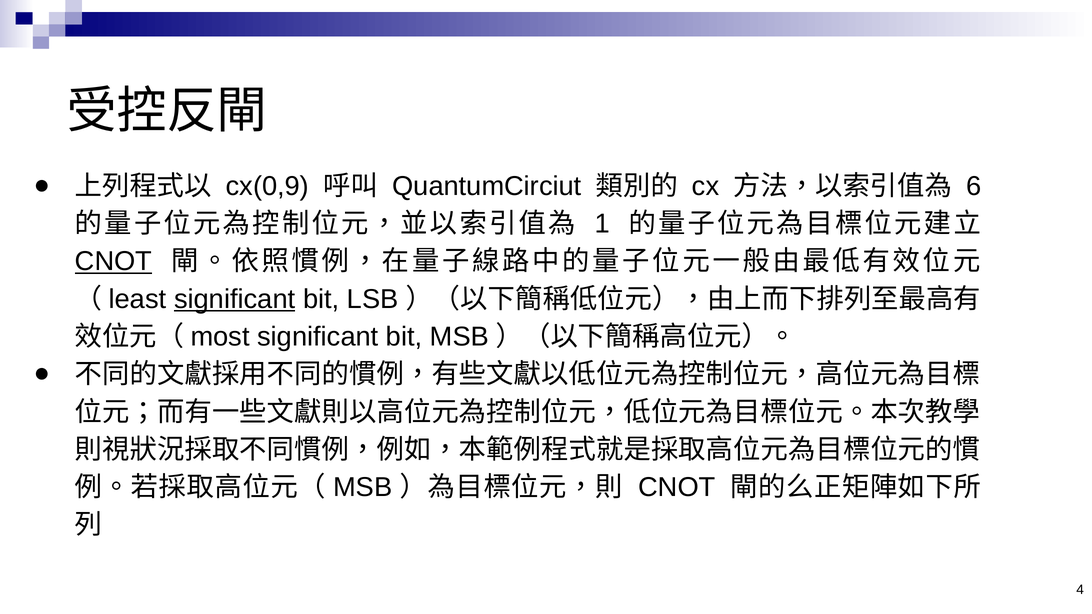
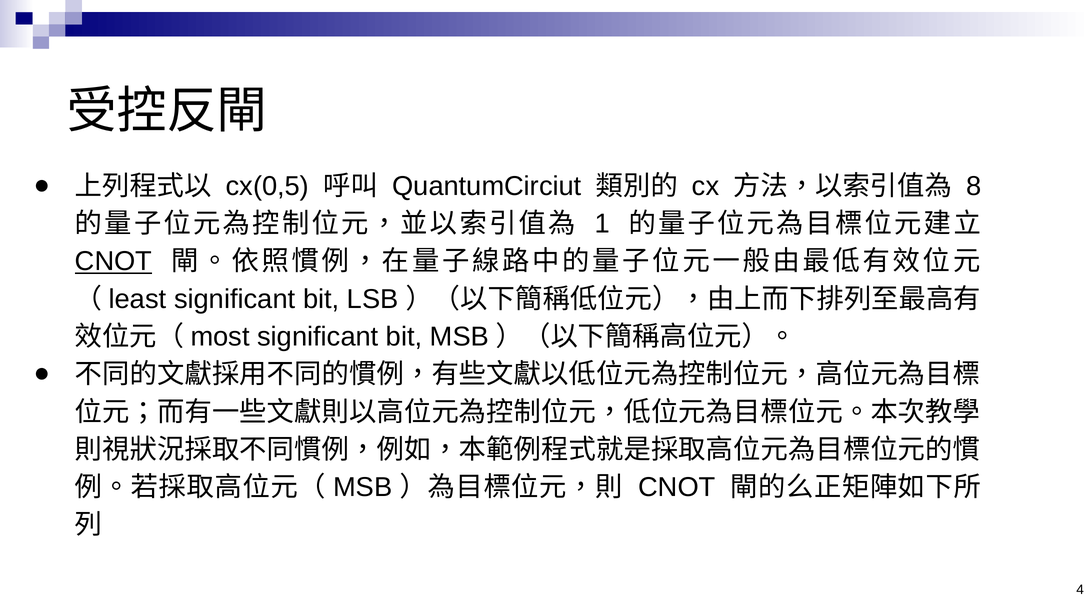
cx(0,9: cx(0,9 -> cx(0,5 (267, 186)
6: 6 -> 8 (974, 186)
significant underline: present -> none (235, 299)
